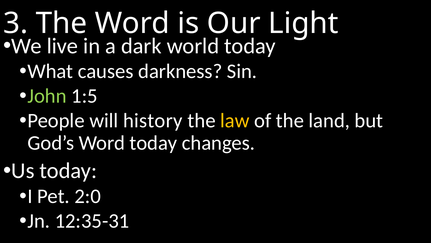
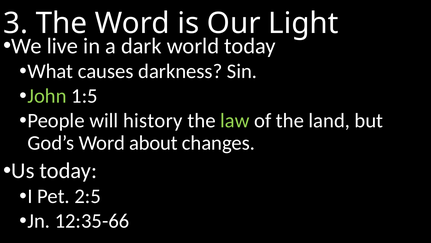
law colour: yellow -> light green (235, 120)
Word today: today -> about (153, 143)
2:0: 2:0 -> 2:5 (88, 196)
12:35-31: 12:35-31 -> 12:35-66 (92, 220)
